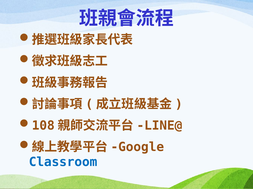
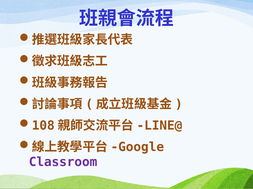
Classroom colour: blue -> purple (63, 163)
